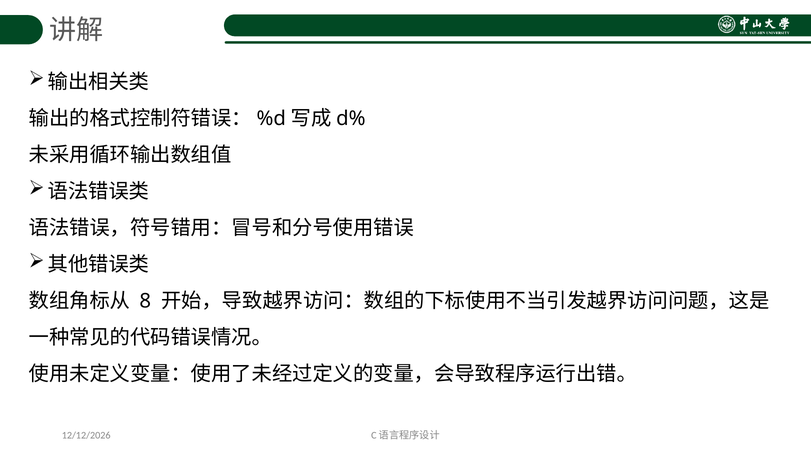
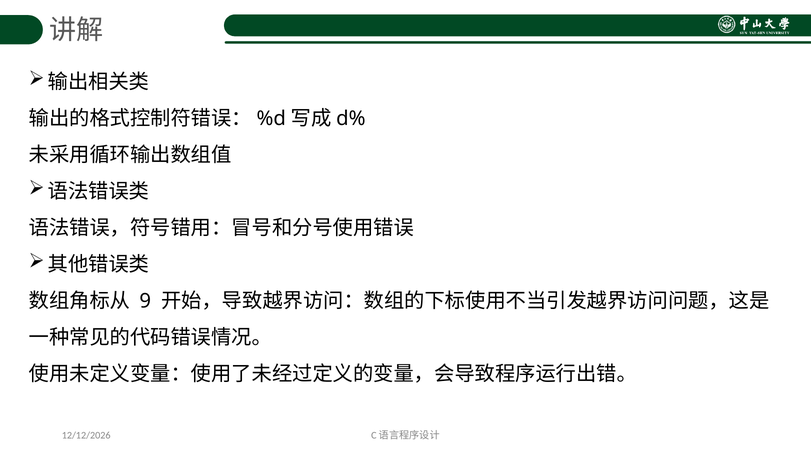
8: 8 -> 9 (145, 301)
